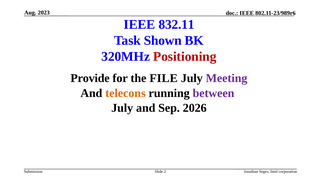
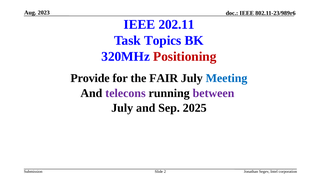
832.11: 832.11 -> 202.11 (176, 25)
Shown: Shown -> Topics (163, 41)
FILE: FILE -> FAIR (164, 78)
Meeting colour: purple -> blue (227, 78)
telecons colour: orange -> purple (125, 93)
2026: 2026 -> 2025 (195, 108)
